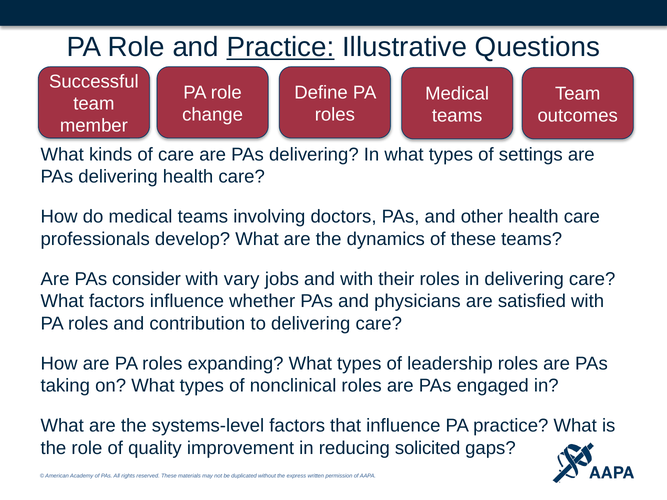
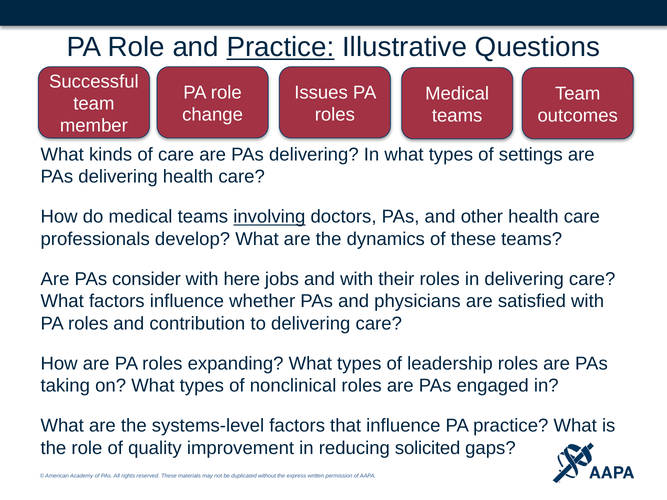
Define: Define -> Issues (321, 93)
involving underline: none -> present (269, 217)
vary: vary -> here (242, 279)
